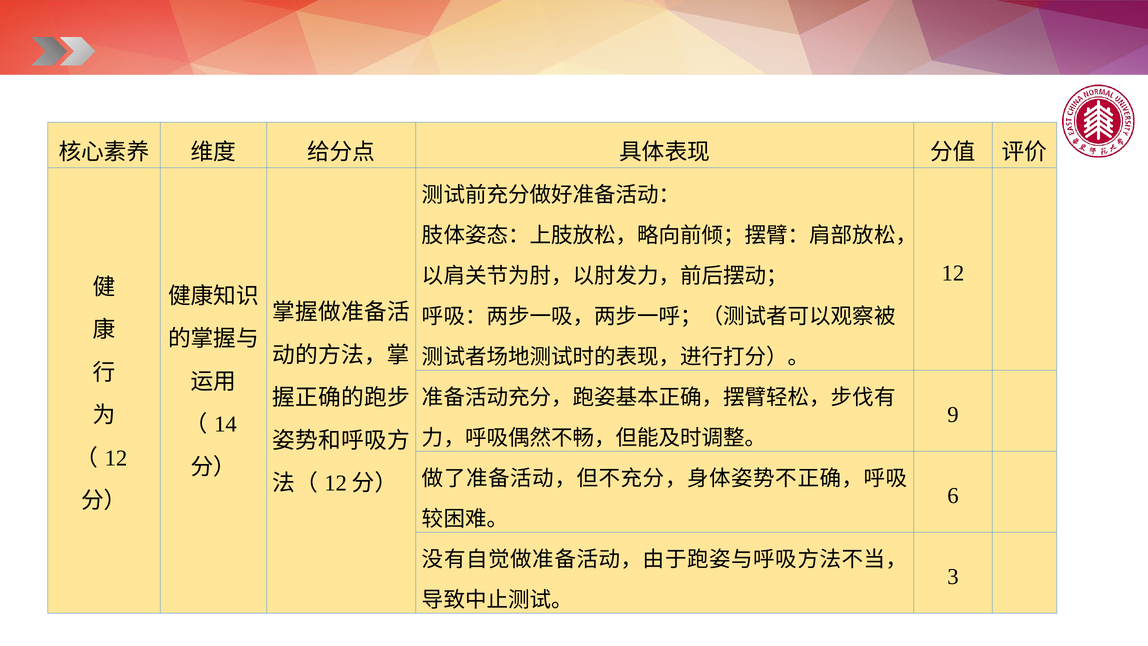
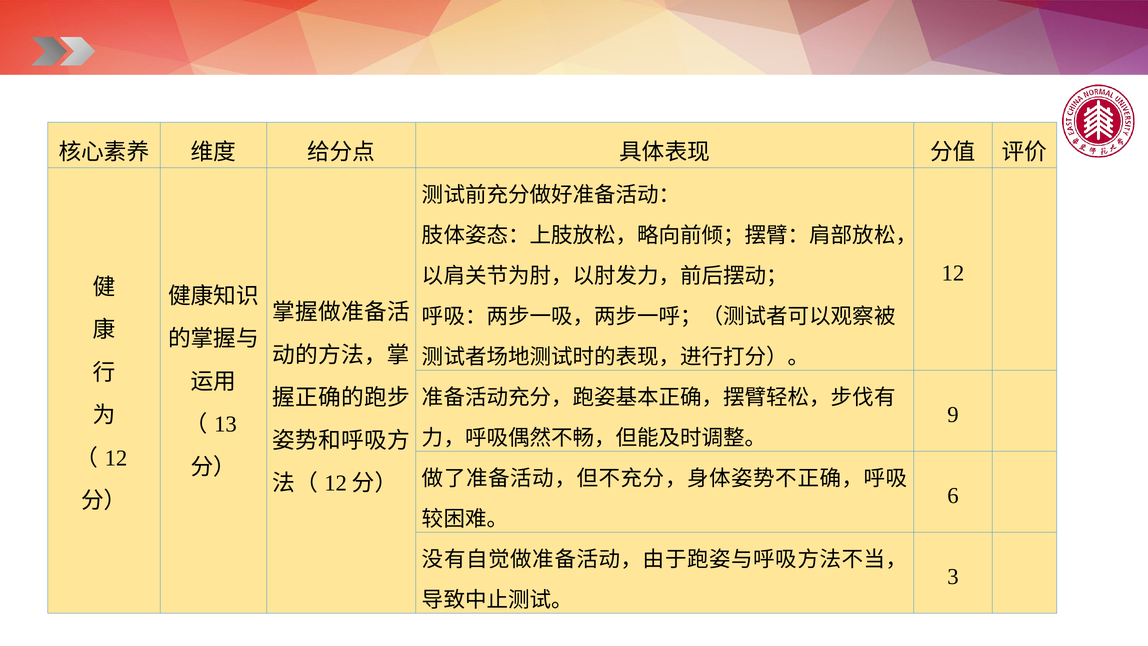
14: 14 -> 13 (225, 424)
